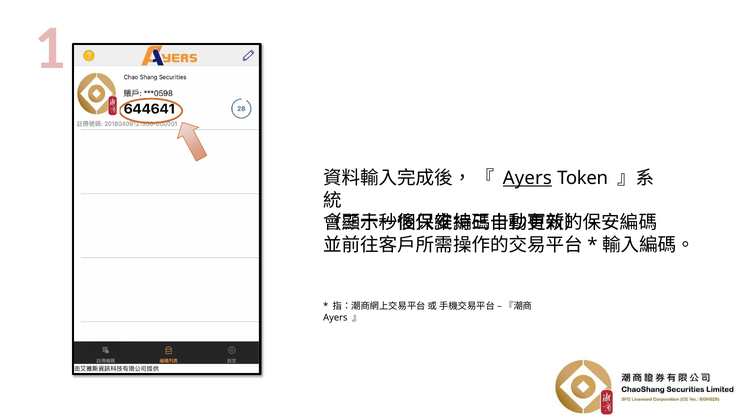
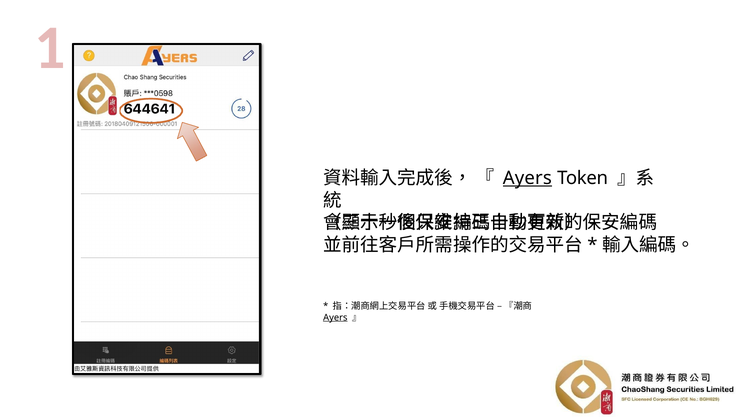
Ayers underline: none -> present (335, 317)
